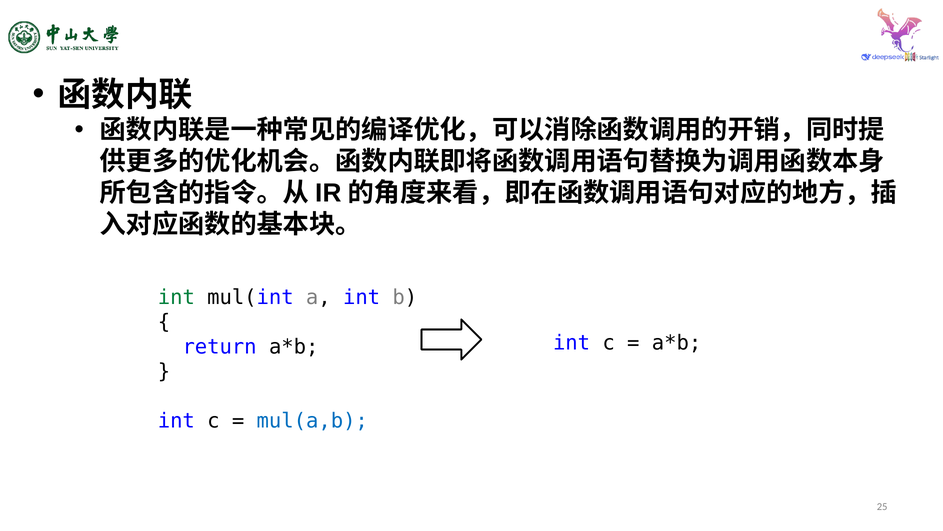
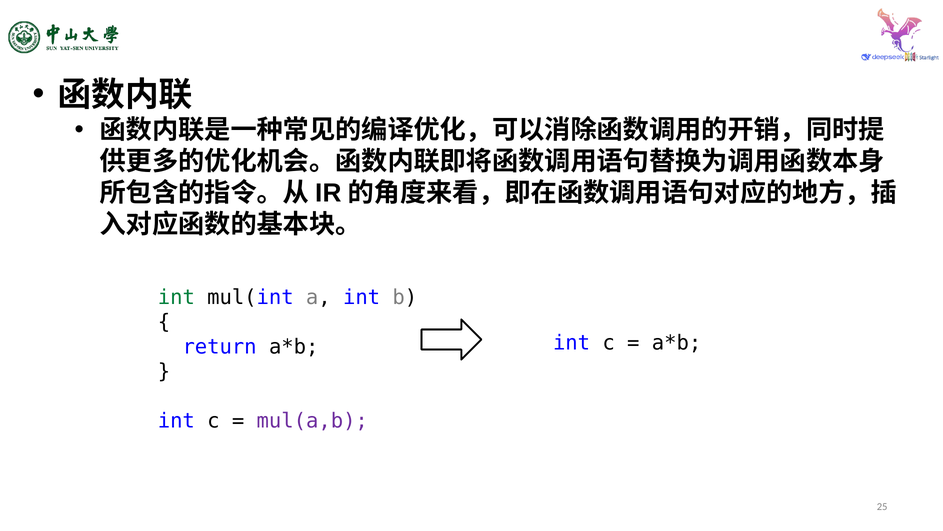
mul(a,b colour: blue -> purple (312, 420)
